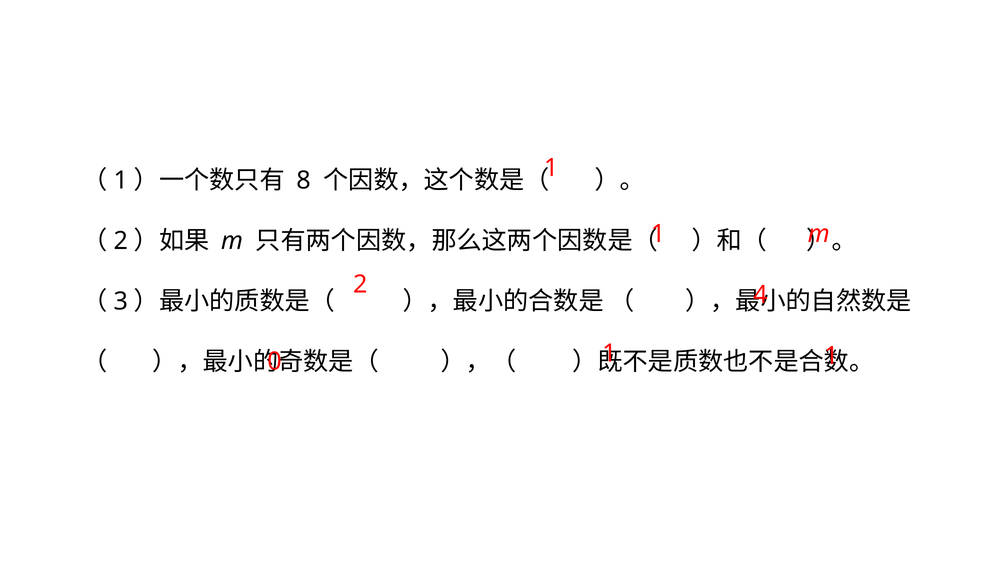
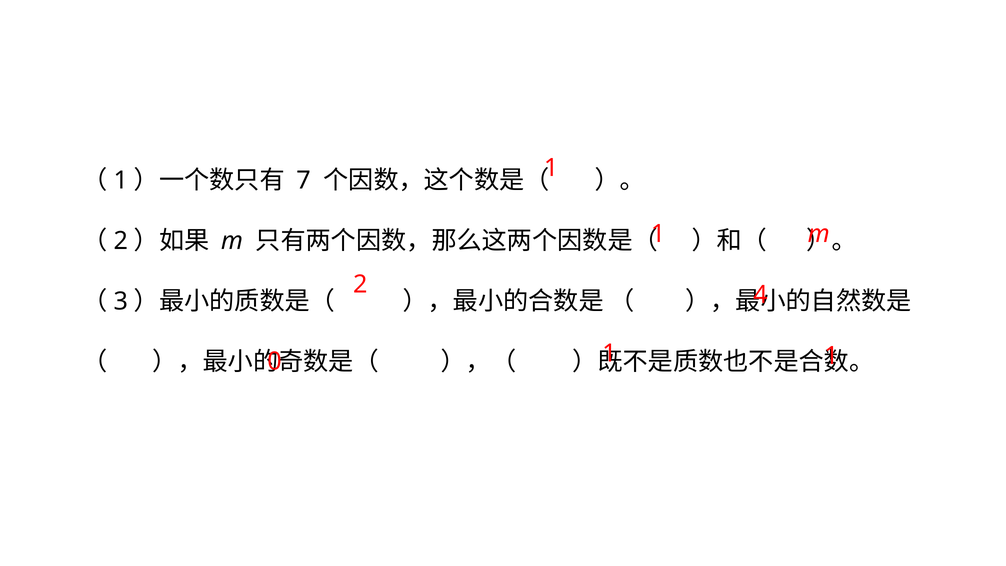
8: 8 -> 7 (304, 181)
